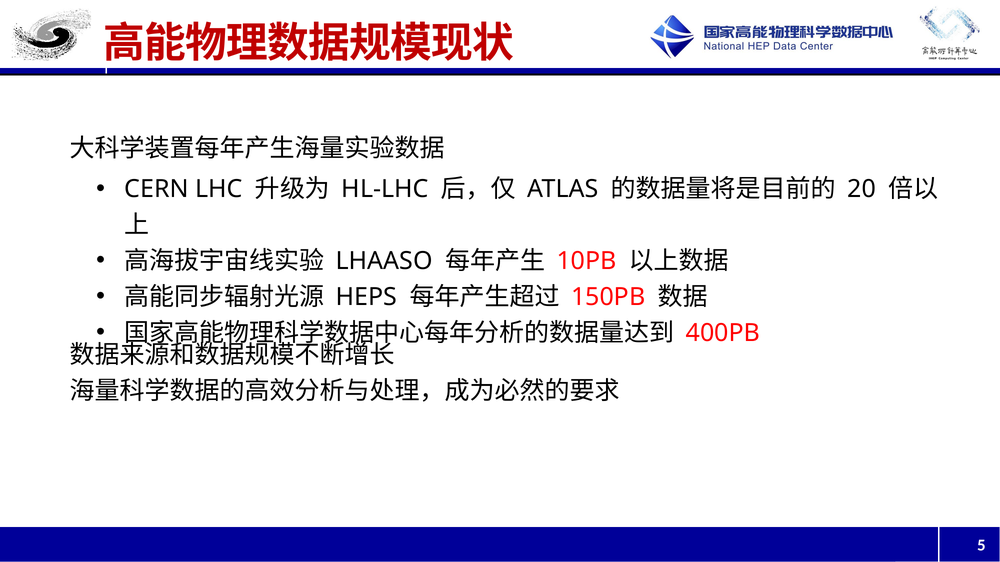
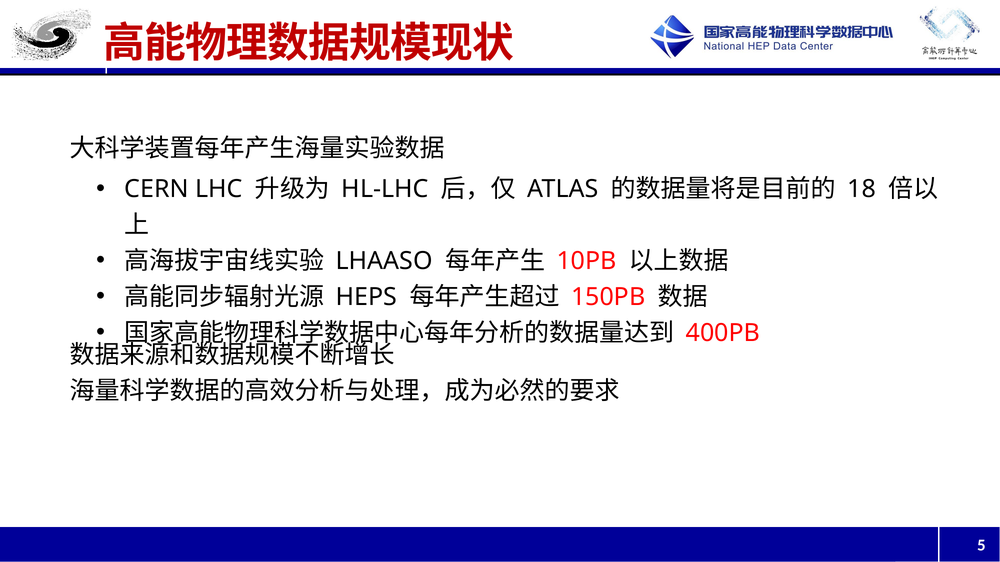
20: 20 -> 18 (862, 189)
